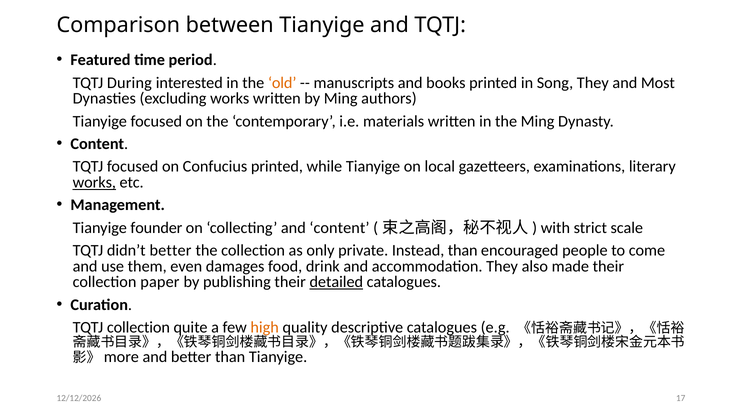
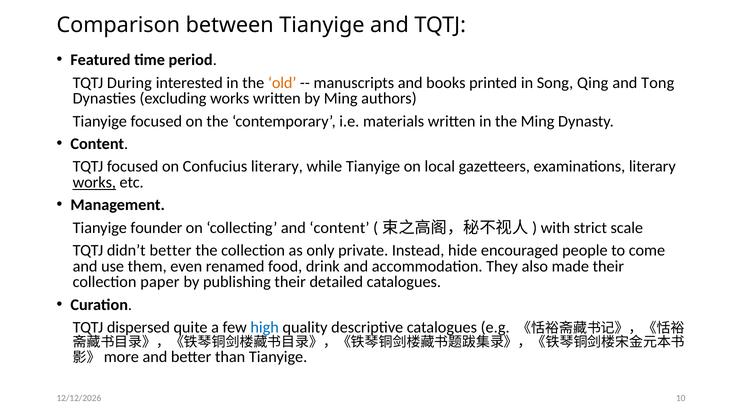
Song They: They -> Qing (593, 83)
Most: Most -> Tong (658, 83)
Confucius printed: printed -> literary (277, 167)
Instead than: than -> hide (463, 251)
damages: damages -> renamed (235, 266)
detailed underline: present -> none (336, 282)
TQTJ collection: collection -> dispersed (138, 328)
high colour: orange -> blue (265, 328)
17: 17 -> 10 (681, 398)
